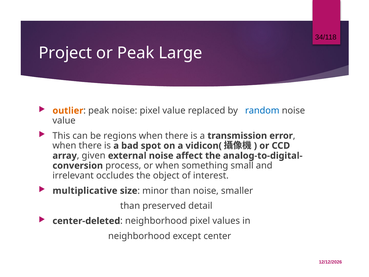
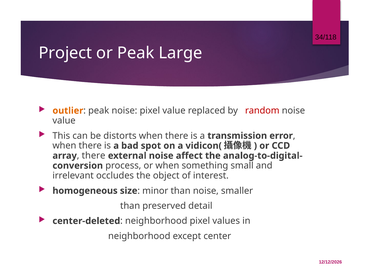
random colour: blue -> red (262, 111)
regions: regions -> distorts (120, 136)
given: given -> there (94, 156)
multiplicative: multiplicative -> homogeneous (85, 191)
